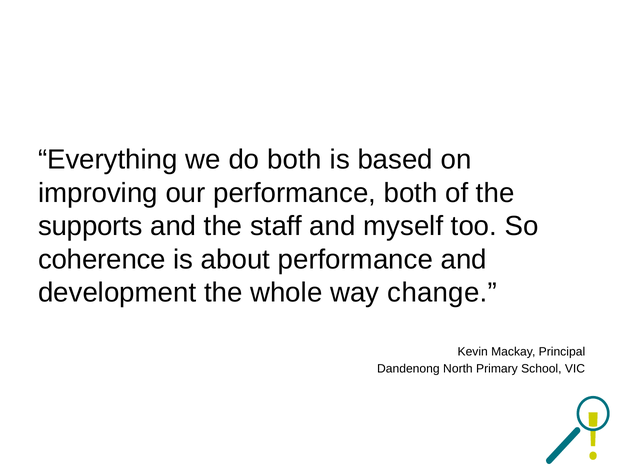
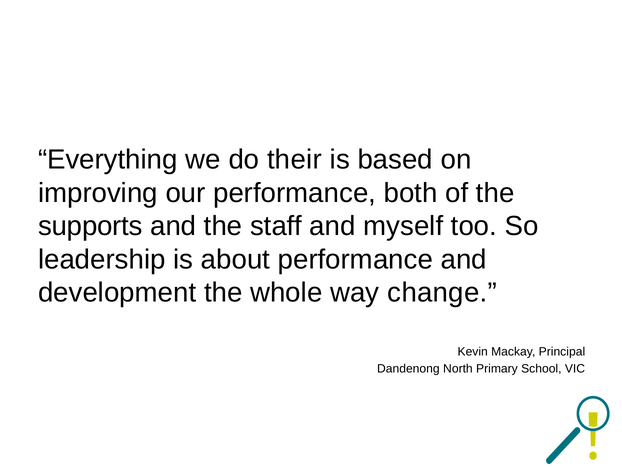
do both: both -> their (294, 160)
coherence: coherence -> leadership (102, 259)
